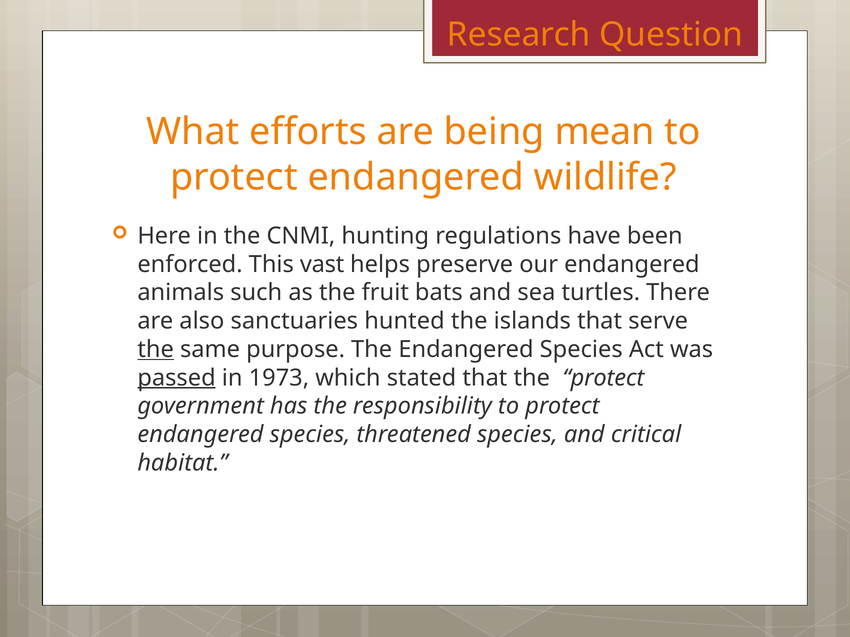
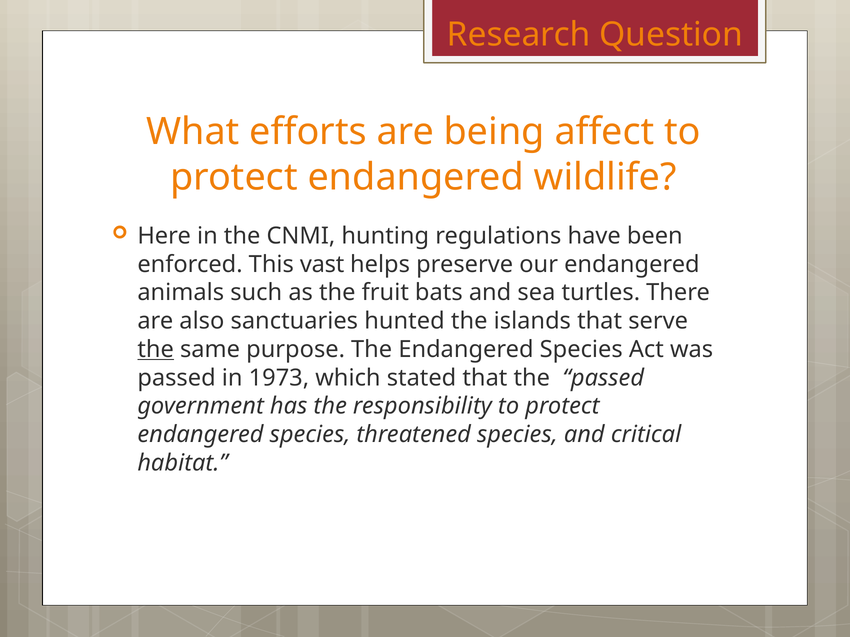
mean: mean -> affect (604, 132)
passed underline: present -> none (177, 378)
the protect: protect -> passed (603, 378)
